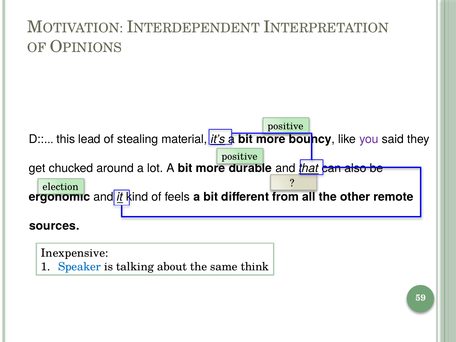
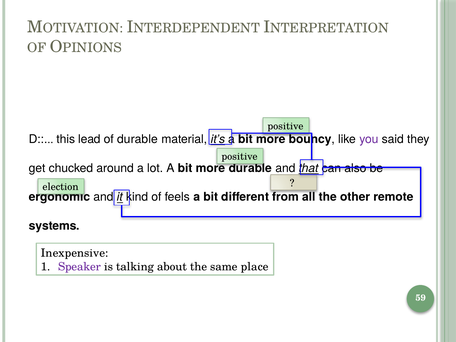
of stealing: stealing -> durable (138, 139)
sources: sources -> systems (54, 226)
Speaker colour: blue -> purple (80, 267)
think: think -> place (255, 267)
